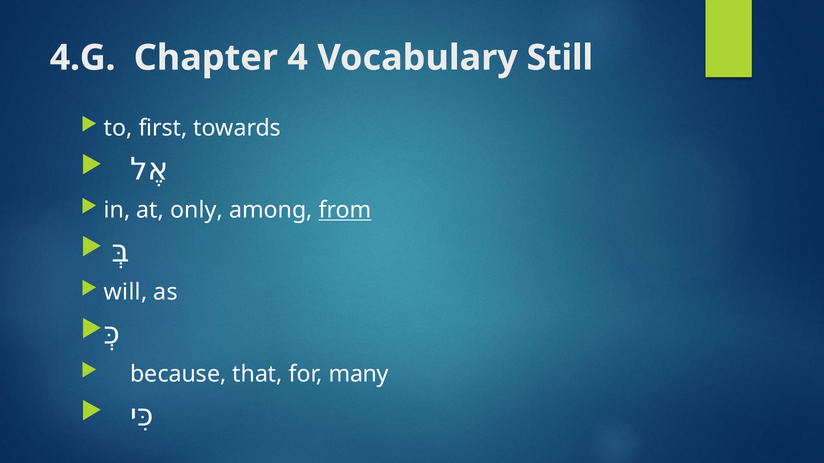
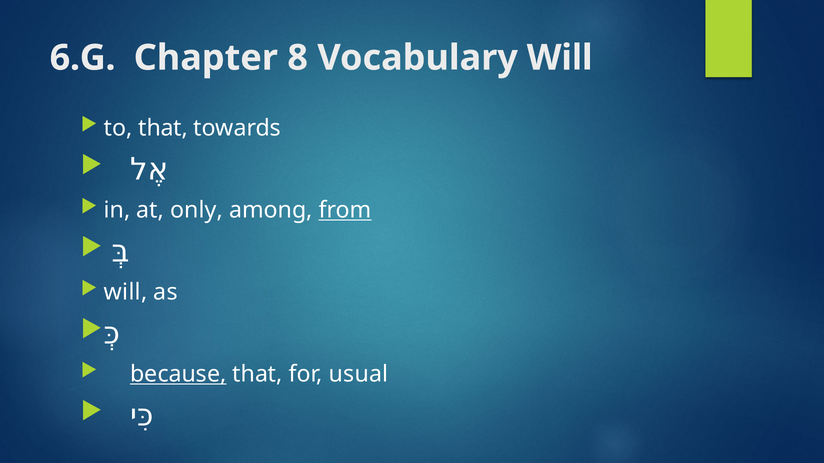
4.G: 4.G -> 6.G (83, 58)
4: 4 -> 8 (298, 58)
Vocabulary Still: Still -> Will (560, 58)
to first: first -> that (163, 128)
because underline: none -> present (178, 374)
many: many -> usual (358, 374)
